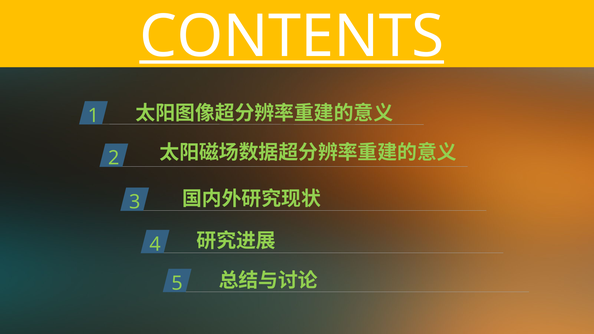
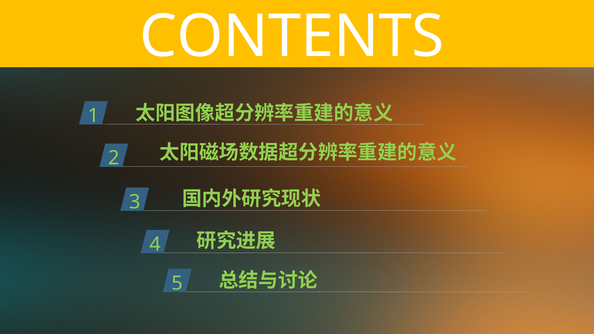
CONTENTS underline: present -> none (292, 36)
